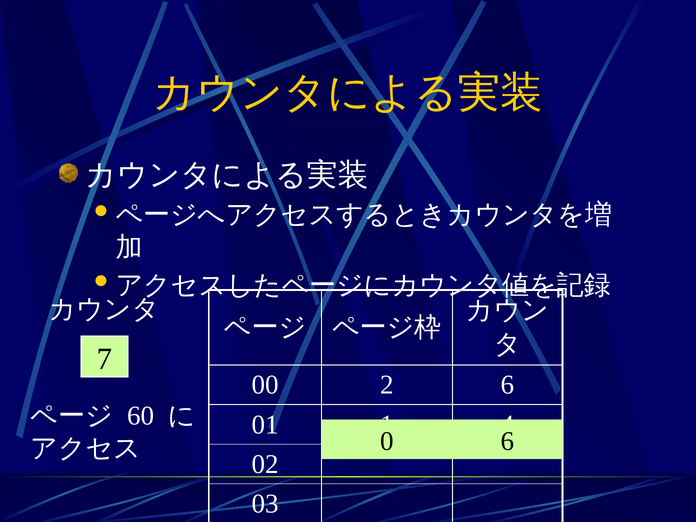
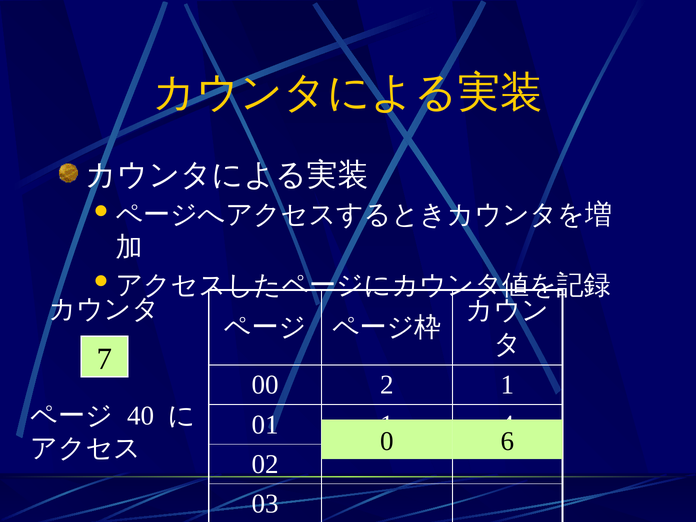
2 6: 6 -> 1 (508, 385)
60: 60 -> 40 (141, 416)
